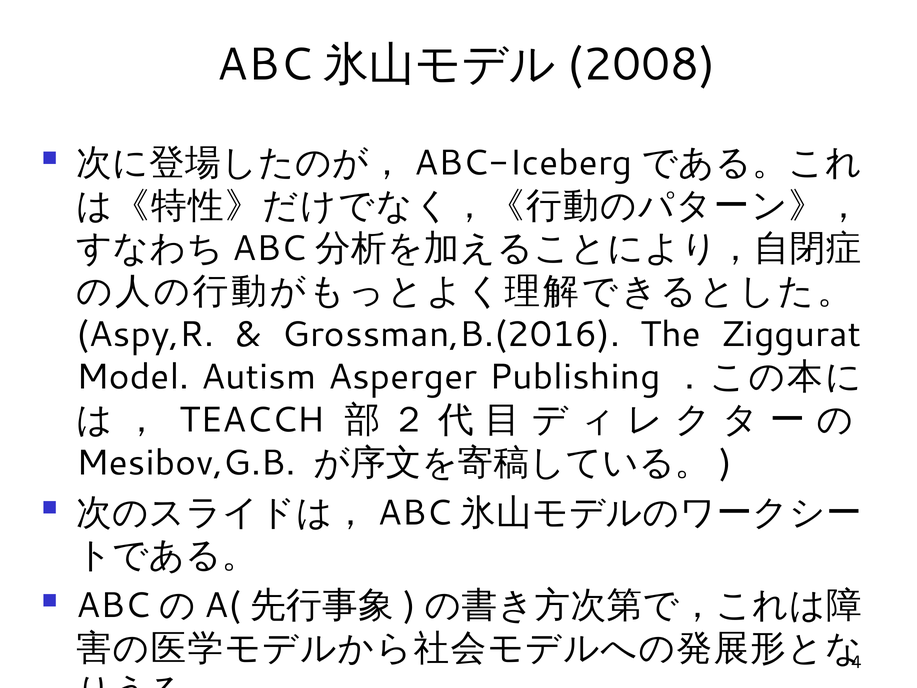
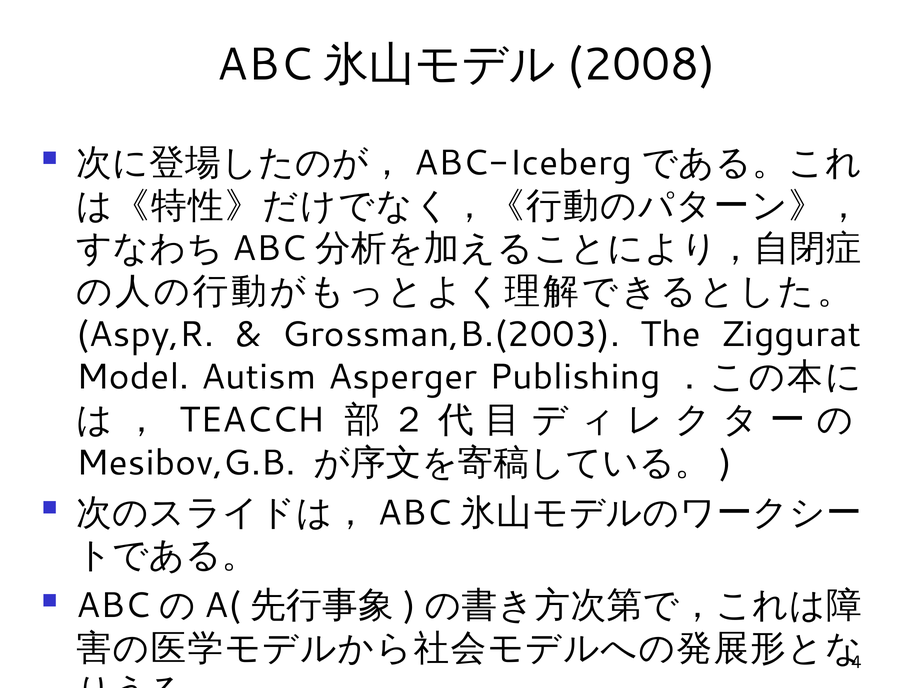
Grossman,B.(2016: Grossman,B.(2016 -> Grossman,B.(2003 (451, 334)
